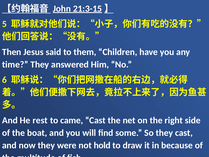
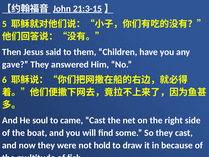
time: time -> gave (15, 64)
rest: rest -> soul (40, 120)
